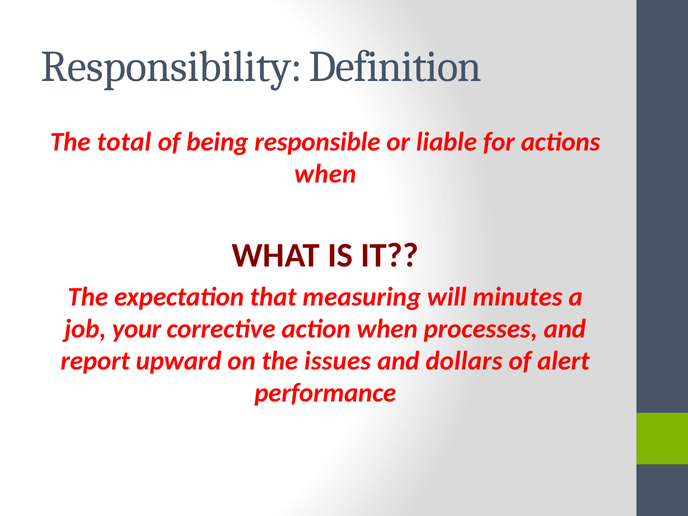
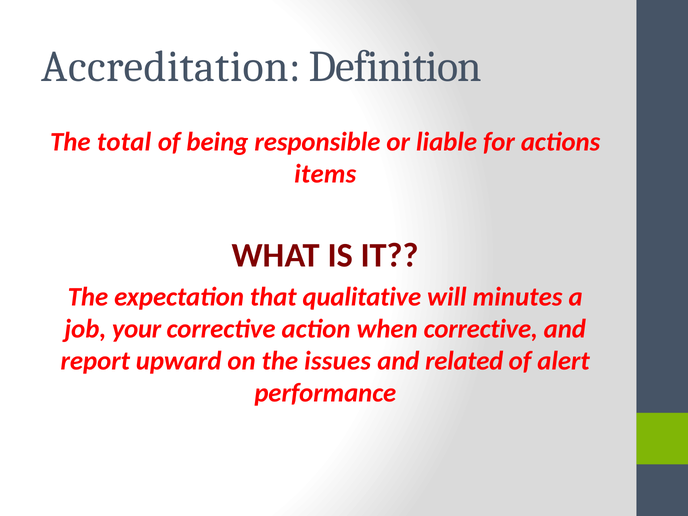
Responsibility: Responsibility -> Accreditation (171, 67)
when: when -> items (325, 174)
measuring: measuring -> qualitative (362, 297)
when processes: processes -> corrective (481, 329)
dollars: dollars -> related (464, 361)
